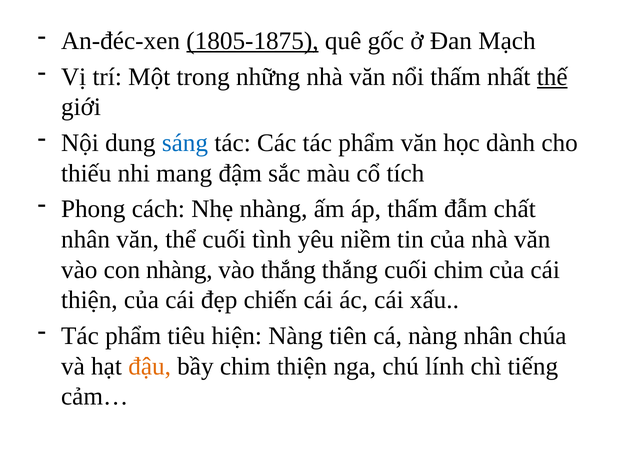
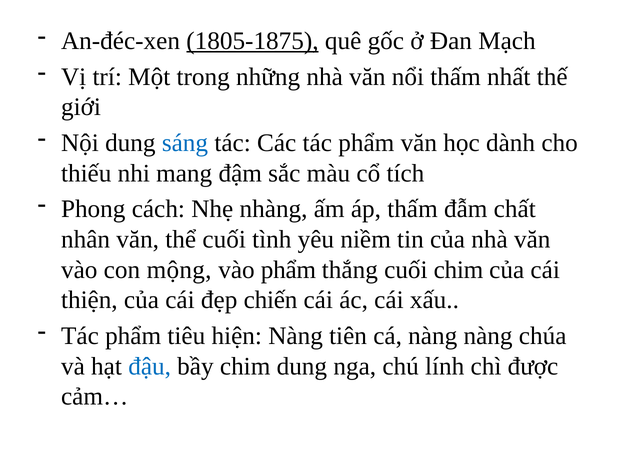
thế underline: present -> none (552, 77)
con nhàng: nhàng -> mộng (179, 269)
vào thắng: thắng -> phẩm (288, 269)
nàng nhân: nhân -> nàng (488, 336)
đậu colour: orange -> blue (150, 366)
chim thiện: thiện -> dung (302, 366)
tiếng: tiếng -> được (533, 366)
